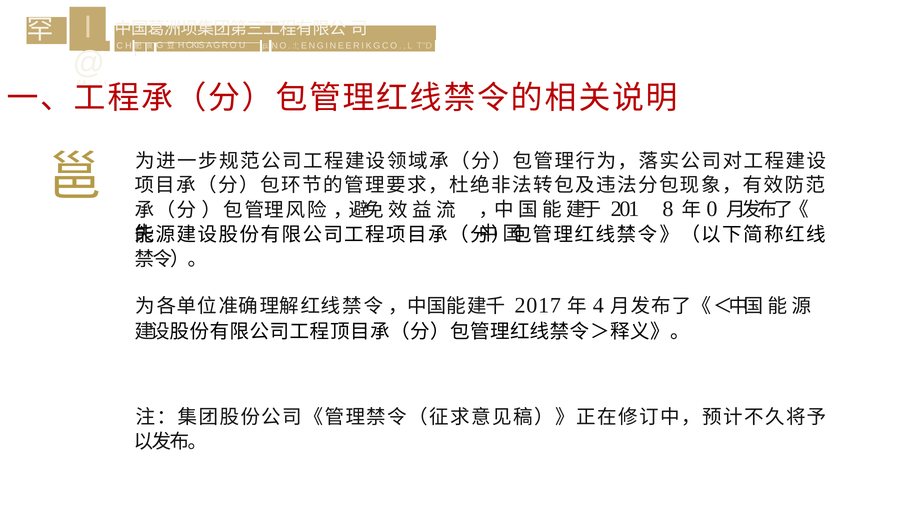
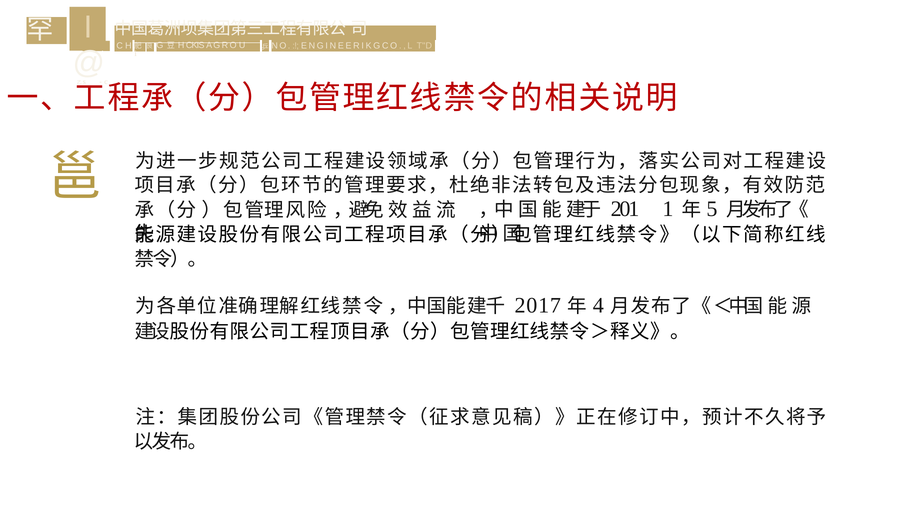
8: 8 -> 1 (668, 209)
0: 0 -> 5 (712, 209)
